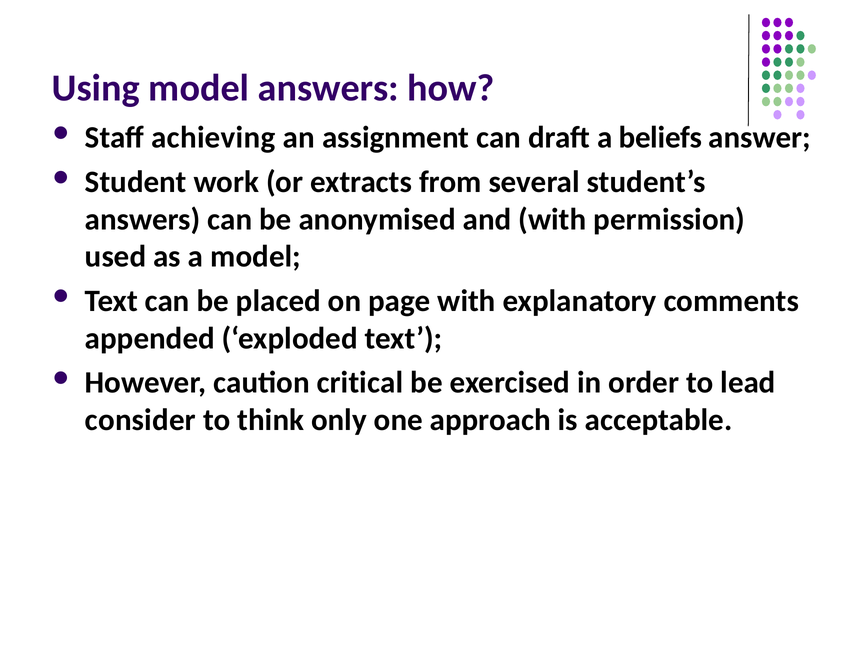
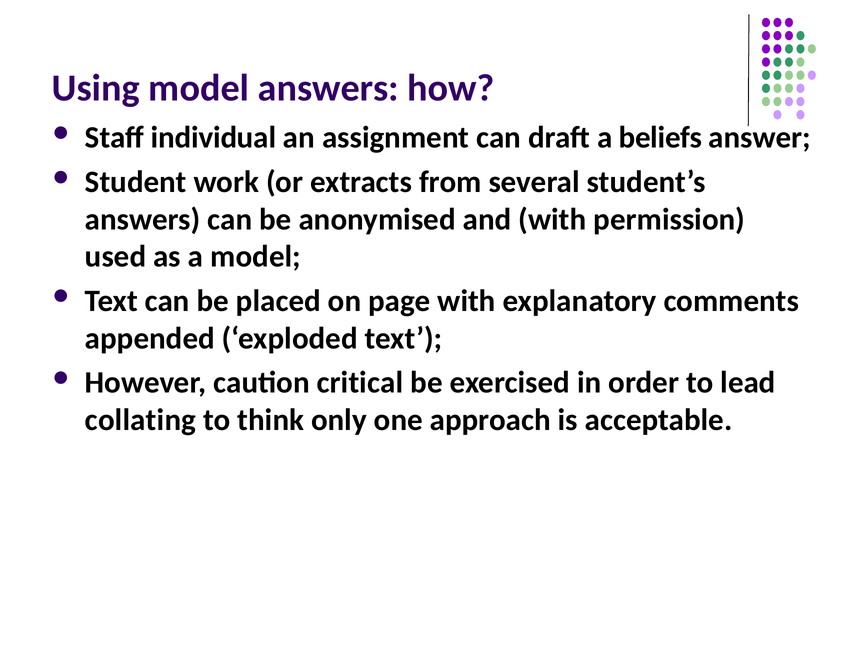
achieving: achieving -> individual (214, 138)
consider: consider -> collating (140, 420)
